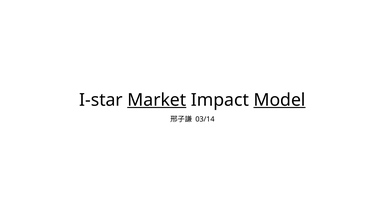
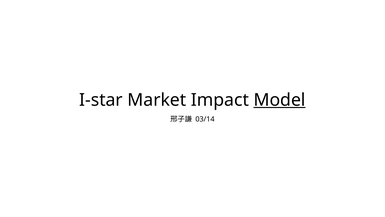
Market underline: present -> none (157, 100)
